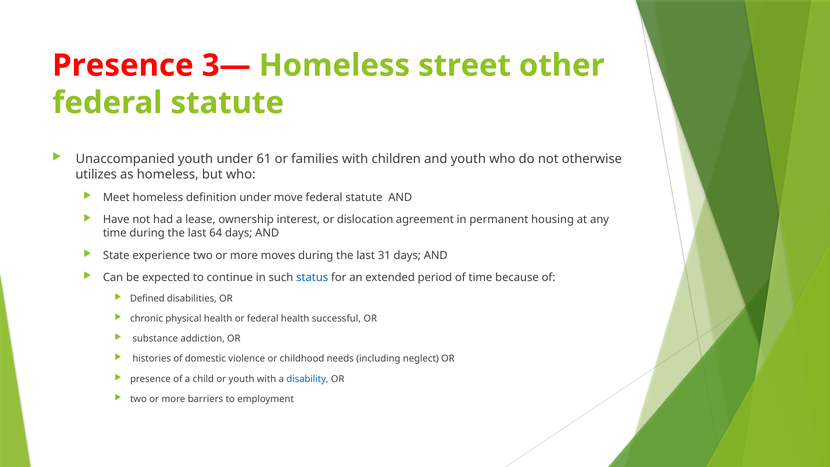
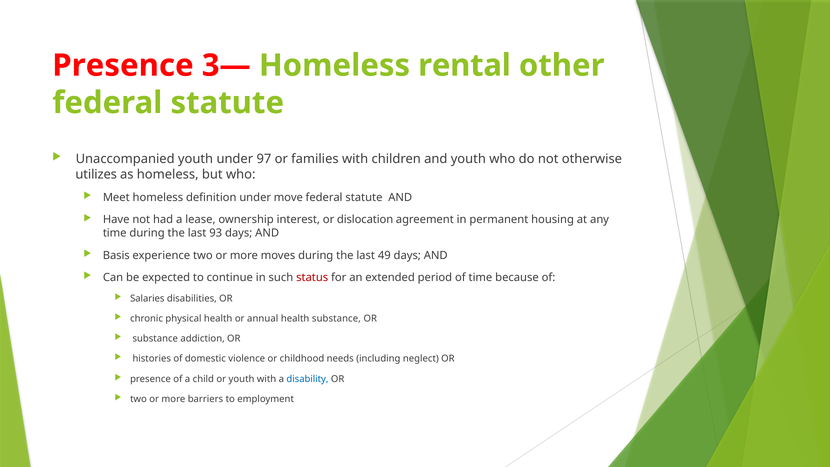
street: street -> rental (465, 65)
61: 61 -> 97 (264, 159)
64: 64 -> 93 (216, 233)
State: State -> Basis (116, 255)
31: 31 -> 49 (384, 255)
status colour: blue -> red (312, 277)
Defined: Defined -> Salaries (147, 298)
or federal: federal -> annual (263, 319)
health successful: successful -> substance (336, 319)
